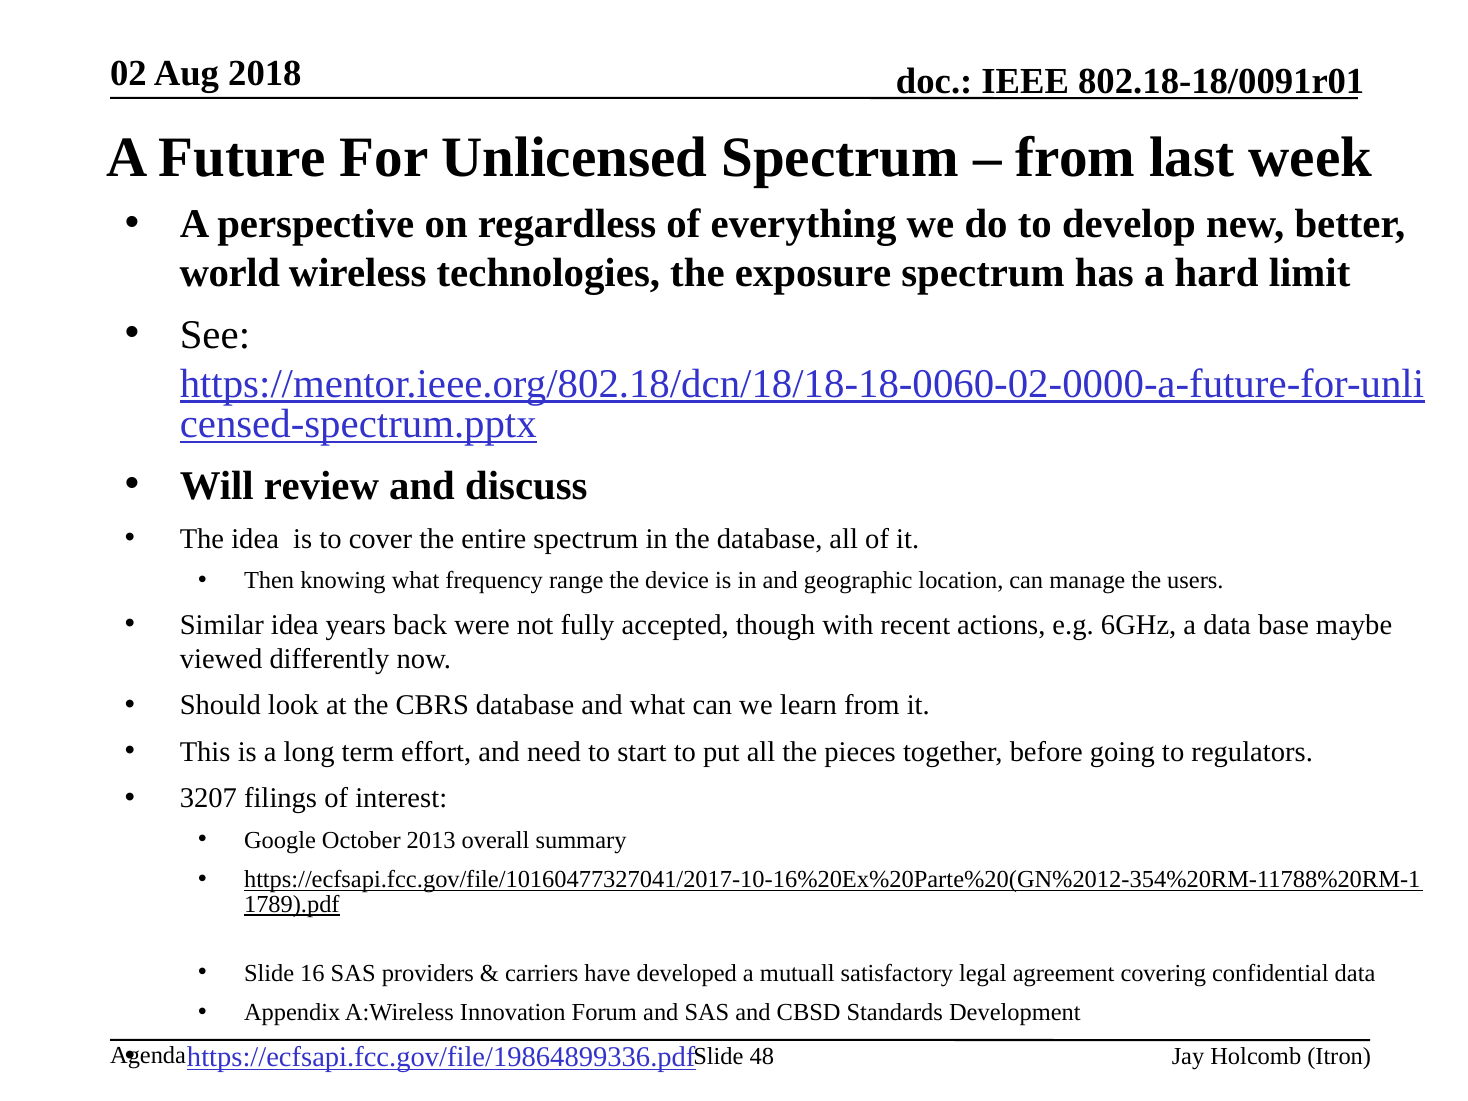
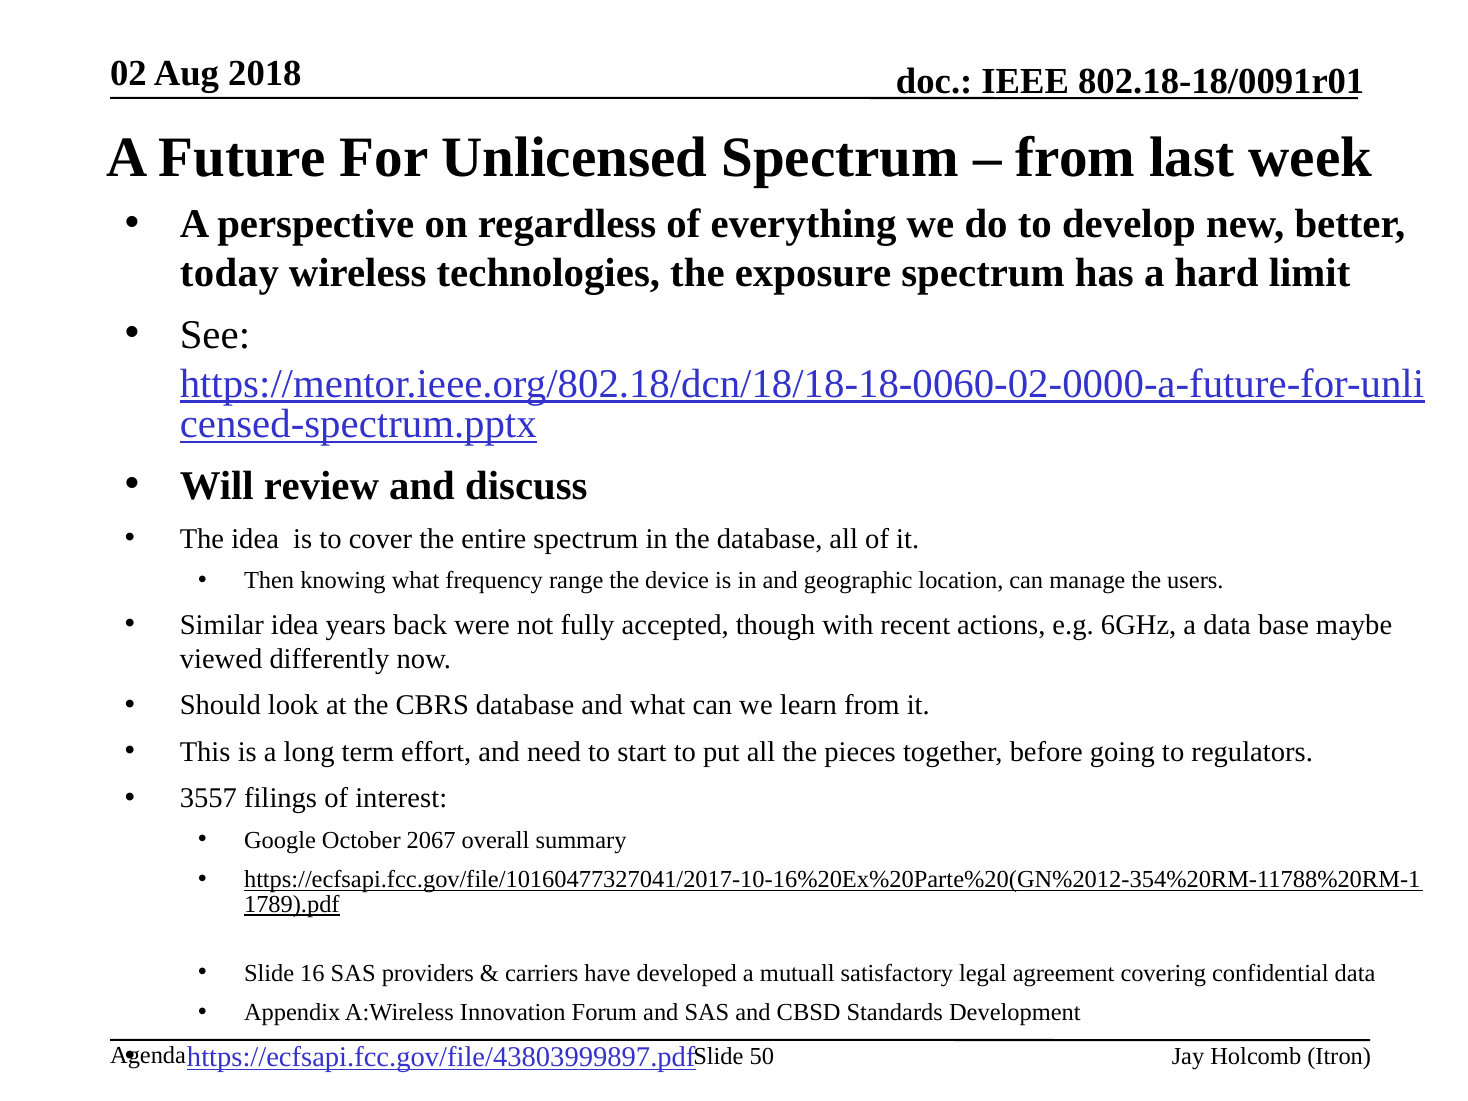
world: world -> today (229, 273)
3207: 3207 -> 3557 (208, 798)
2013: 2013 -> 2067 (431, 840)
https://ecfsapi.fcc.gov/file/19864899336.pdf: https://ecfsapi.fcc.gov/file/19864899336.pdf -> https://ecfsapi.fcc.gov/file/43803999897.pdf (441, 1057)
48: 48 -> 50 (762, 1056)
